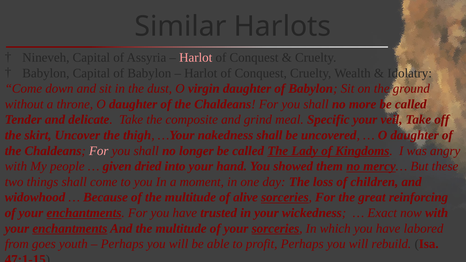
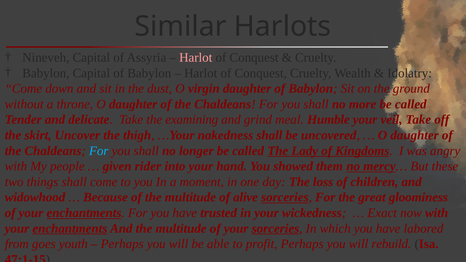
composite: composite -> examining (192, 120)
Specific: Specific -> Humble (328, 120)
For colour: pink -> light blue (99, 151)
dried: dried -> rider (148, 166)
reinforcing: reinforcing -> gloominess (418, 197)
